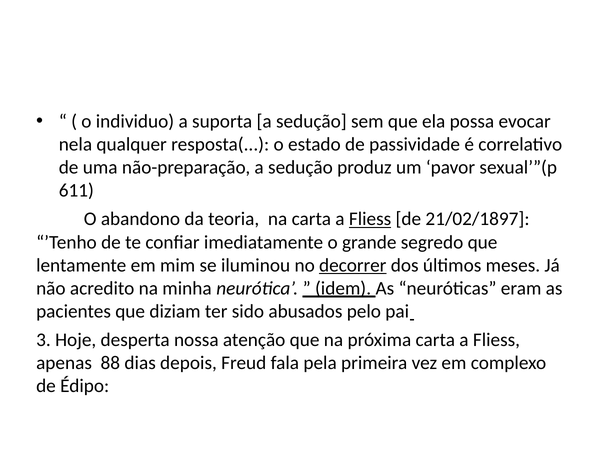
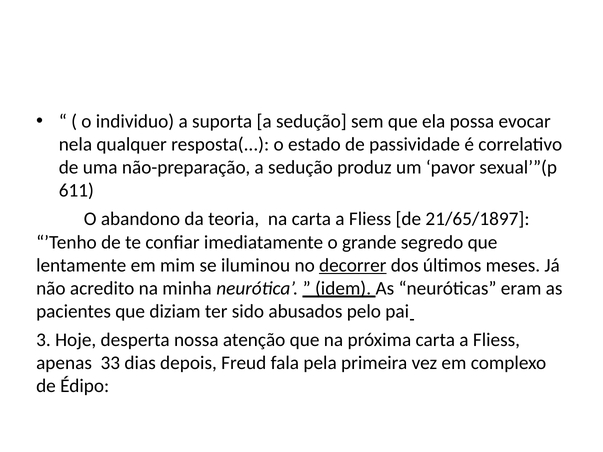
Fliess underline: present -> none (370, 219)
21/02/1897: 21/02/1897 -> 21/65/1897 (478, 219)
88: 88 -> 33 (110, 363)
